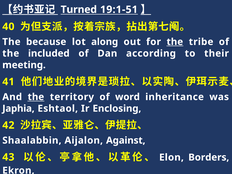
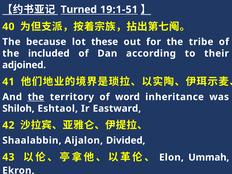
along: along -> these (105, 42)
the underline: present -> none (175, 42)
meeting: meeting -> adjoined (24, 65)
Japhia: Japhia -> Shiloh (18, 108)
Enclosing: Enclosing -> Eastward (117, 108)
Against: Against -> Divided (126, 140)
Borders: Borders -> Ummah (209, 157)
